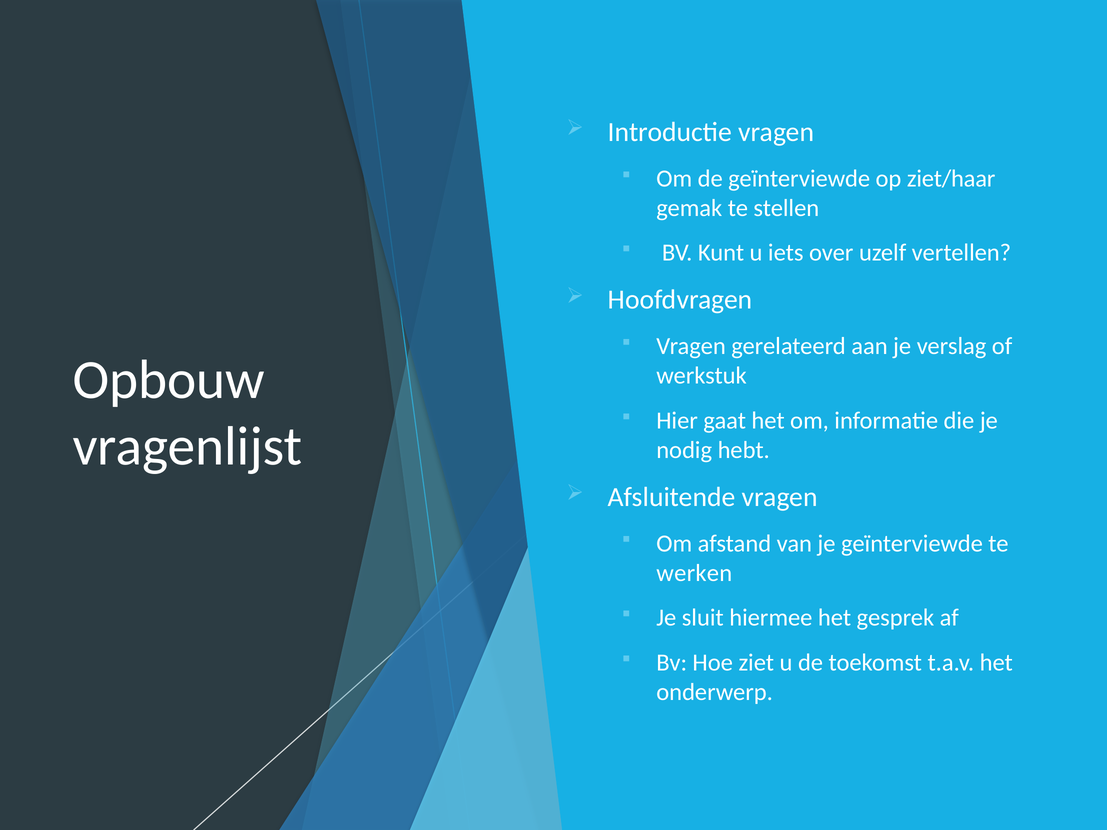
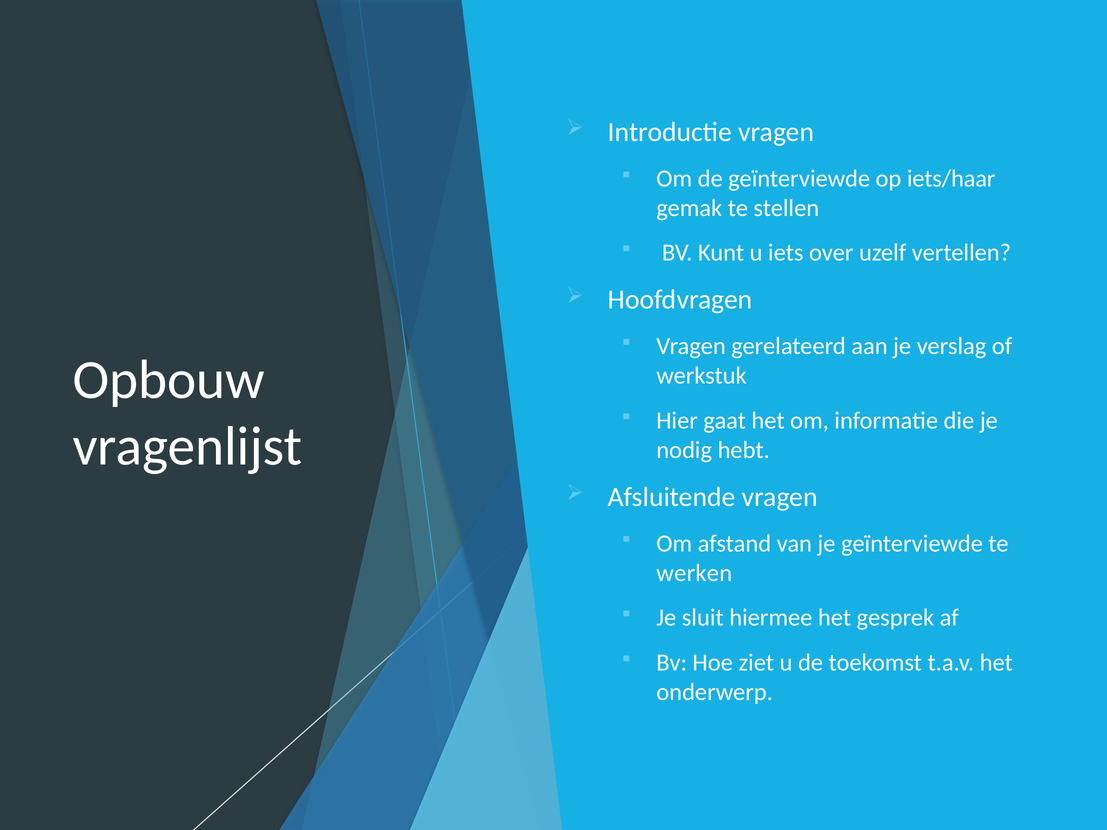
ziet/haar: ziet/haar -> iets/haar (951, 179)
